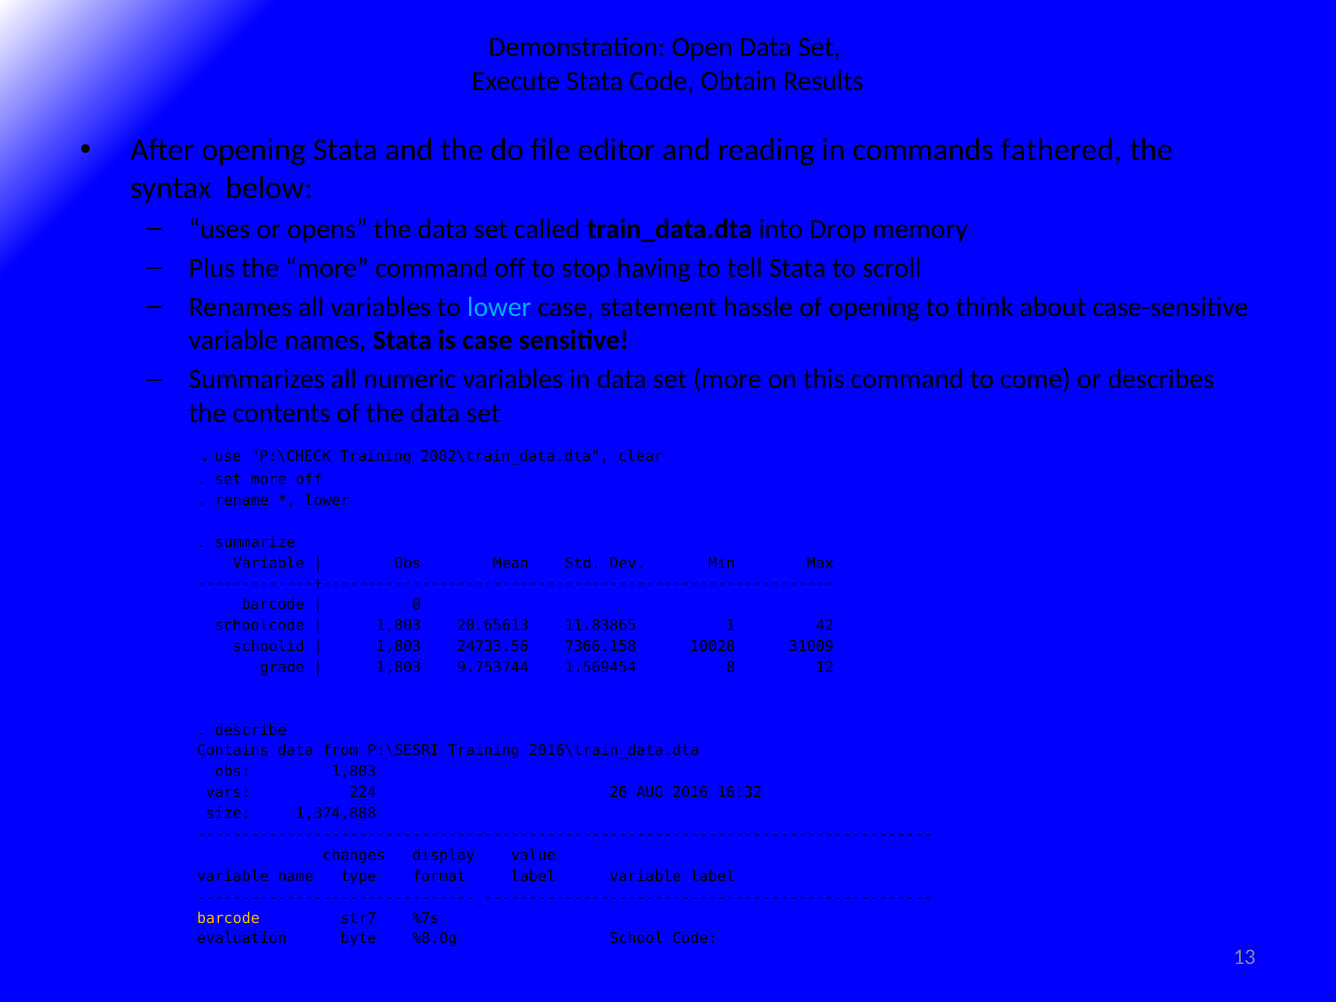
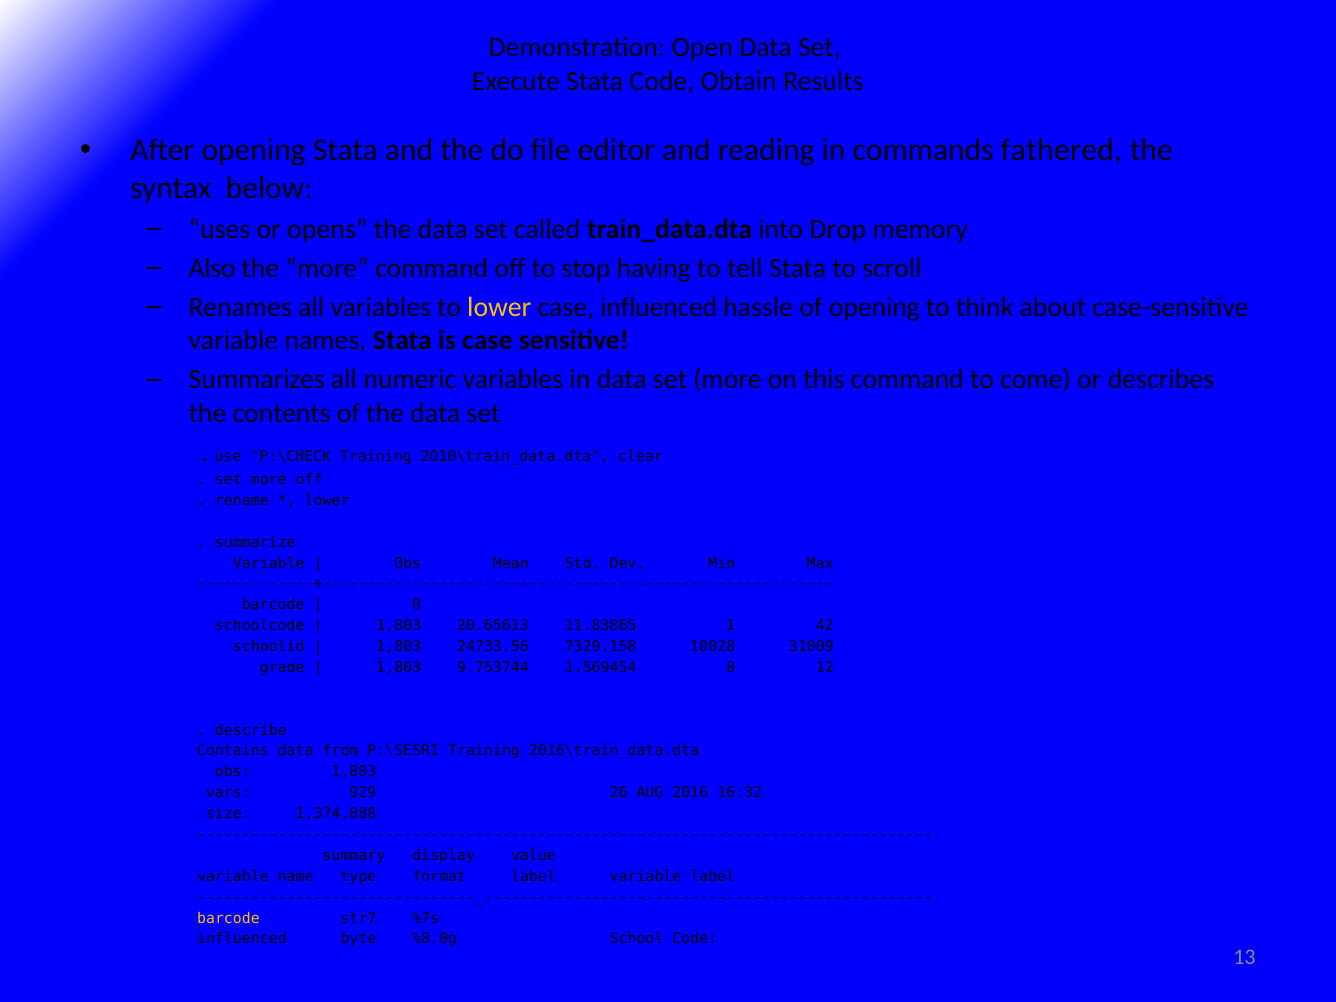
Plus: Plus -> Also (212, 268)
lower colour: light blue -> yellow (499, 307)
case statement: statement -> influenced (659, 307)
2082\train_data.dta: 2082\train_data.dta -> 2010\train_data.dta (515, 456)
7366.158: 7366.158 -> 7329.158 (601, 647)
224: 224 -> 929 (363, 793)
changes: changes -> summary (354, 856)
evaluation: evaluation -> influenced (242, 939)
